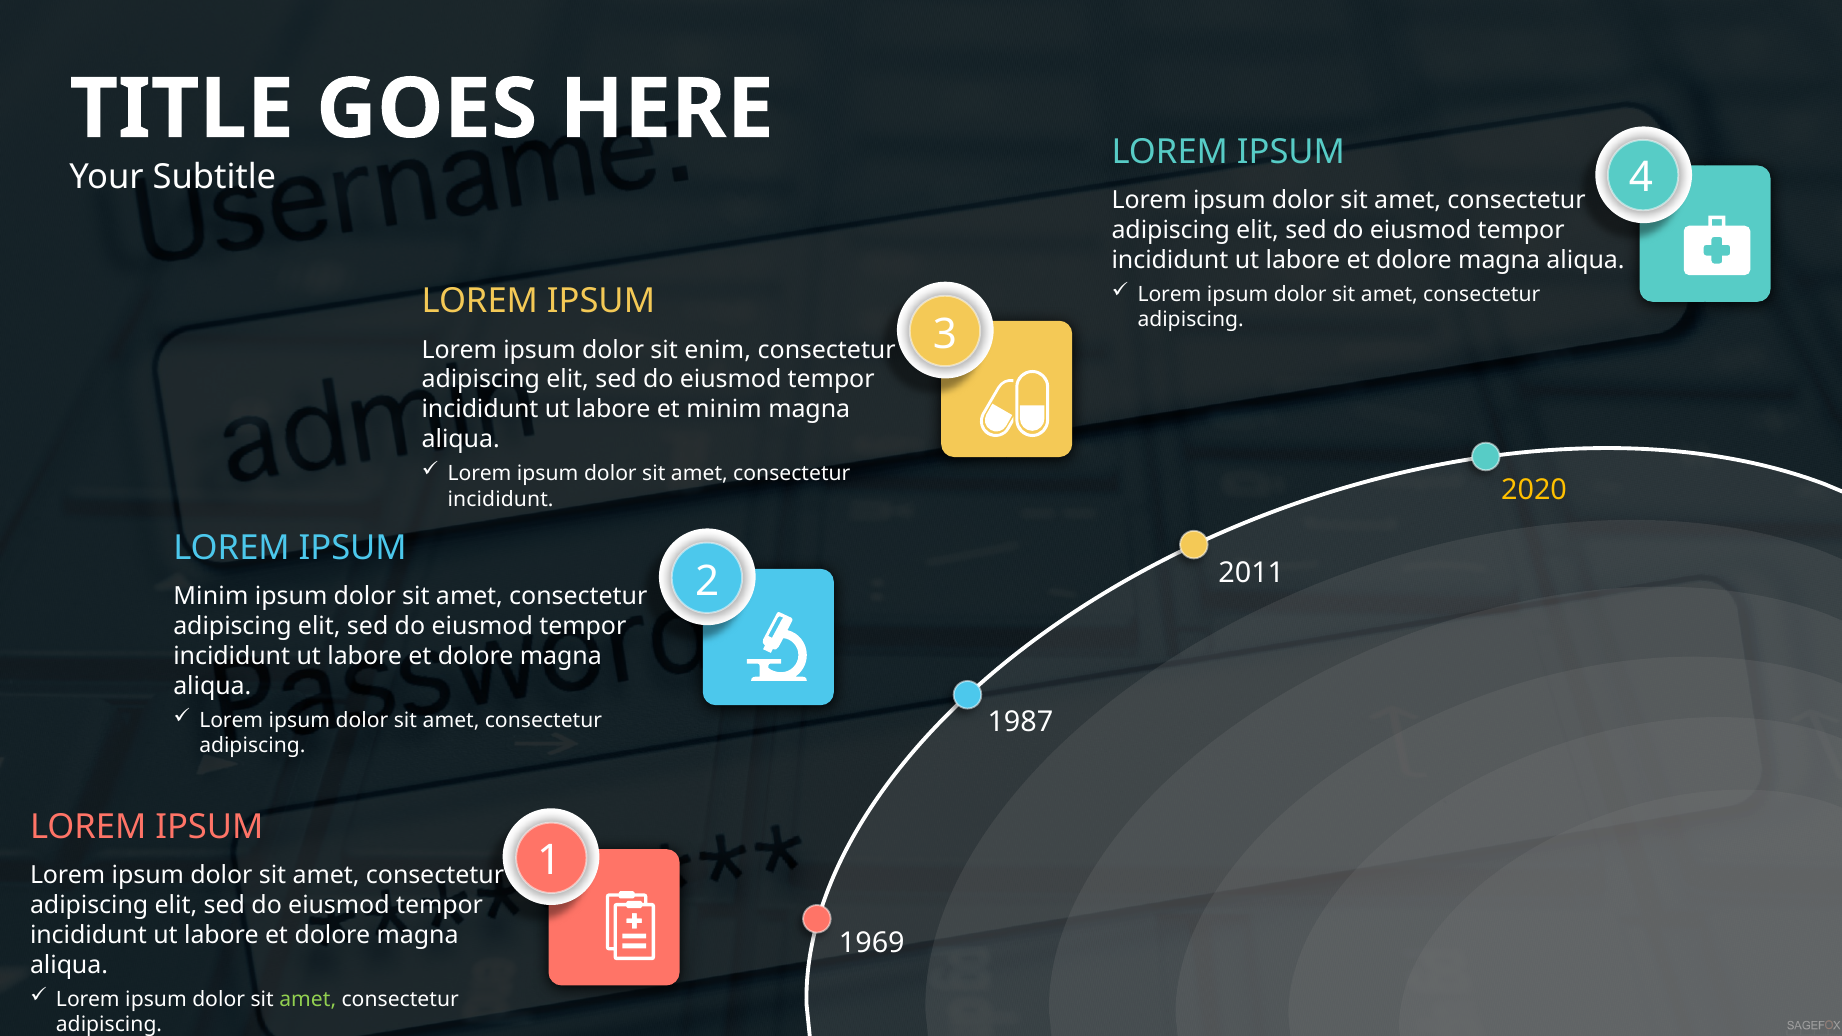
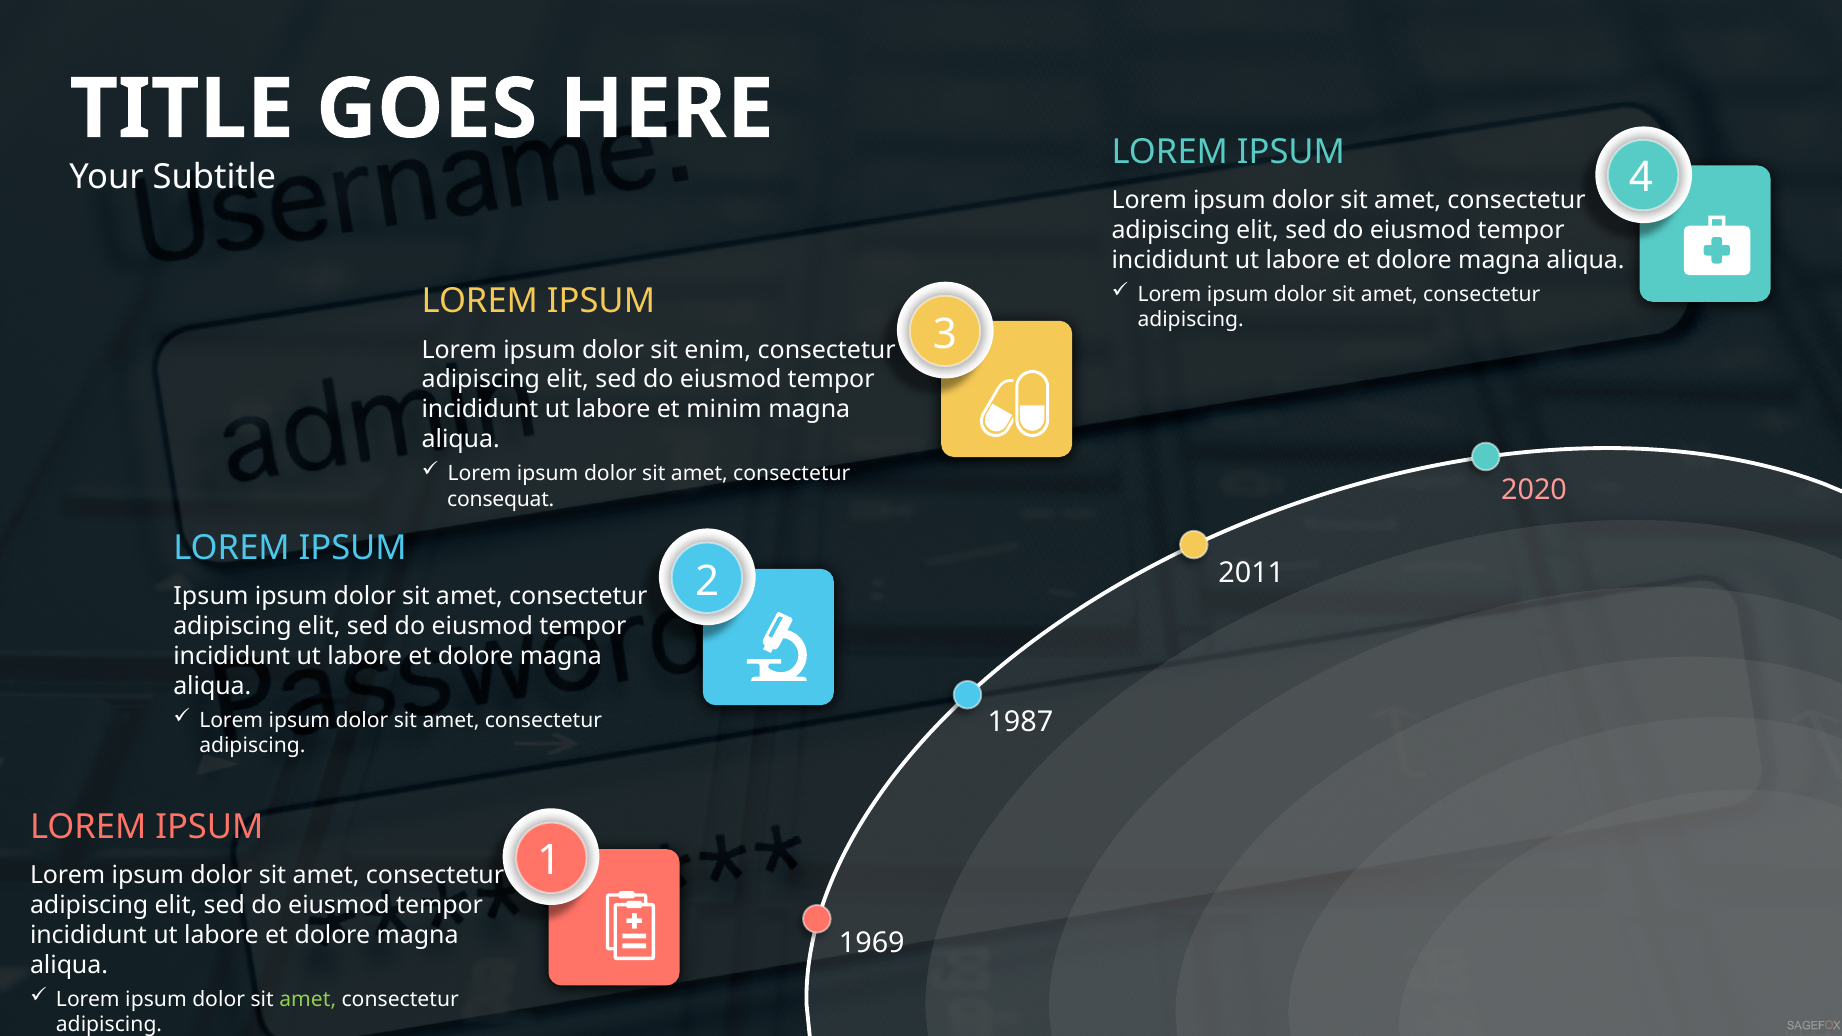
2020 colour: yellow -> pink (1534, 490)
incididunt: incididunt -> consequat (501, 499)
Minim: Minim -> Ipsum (211, 597)
